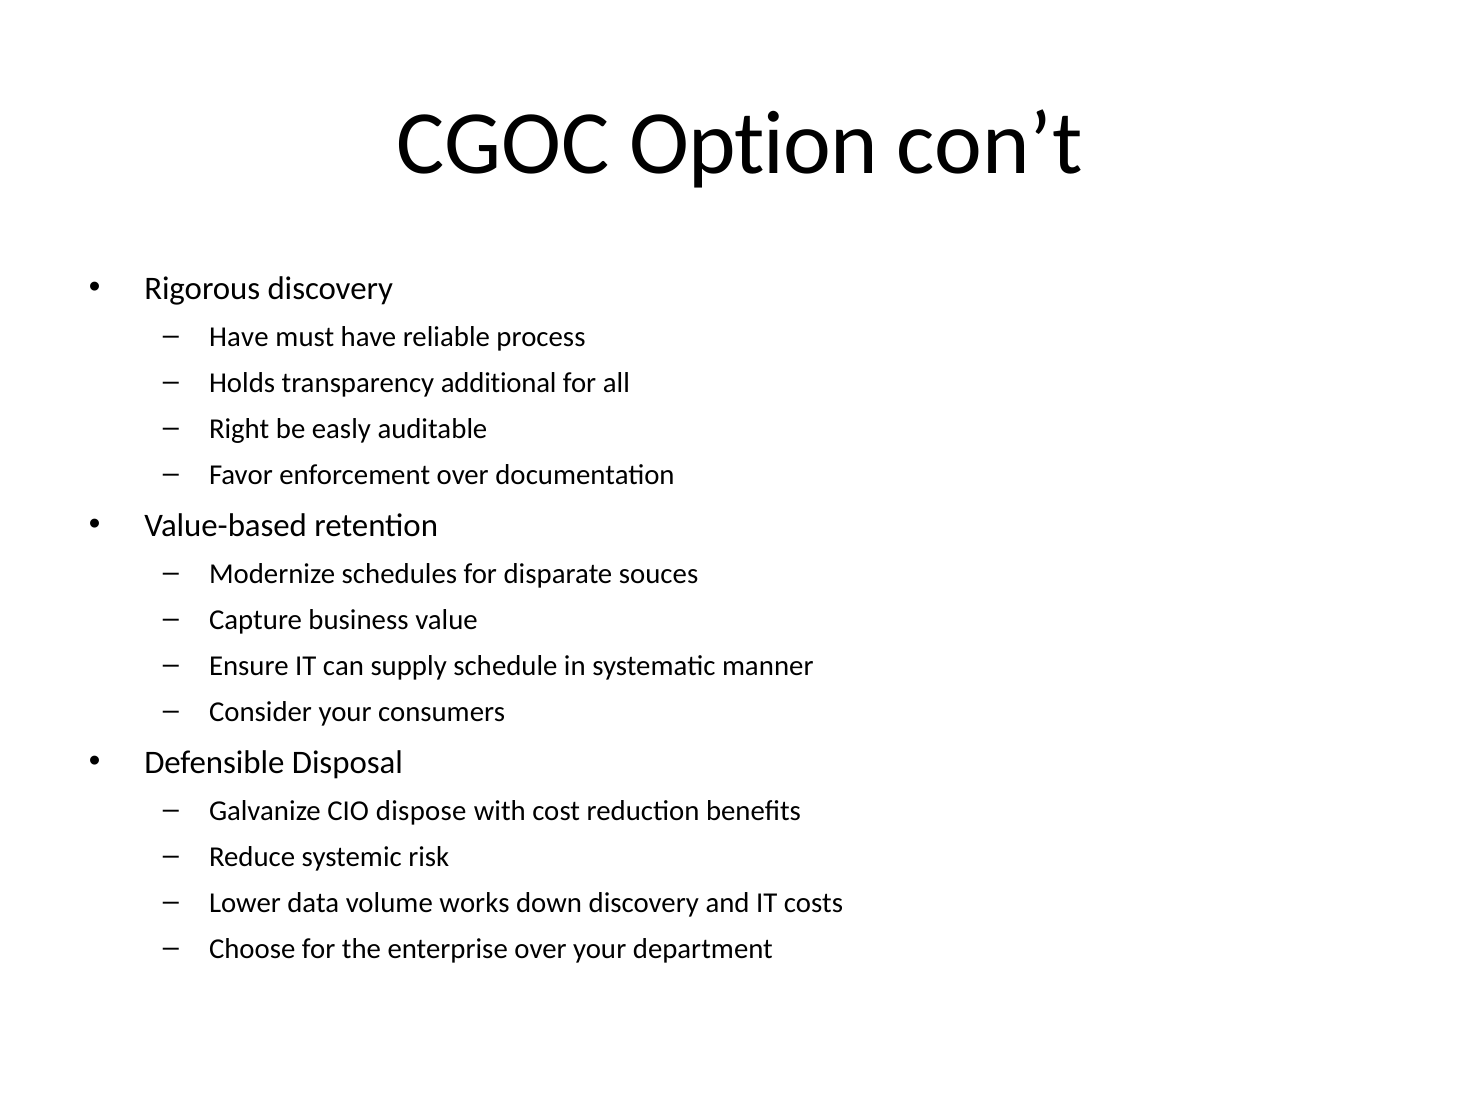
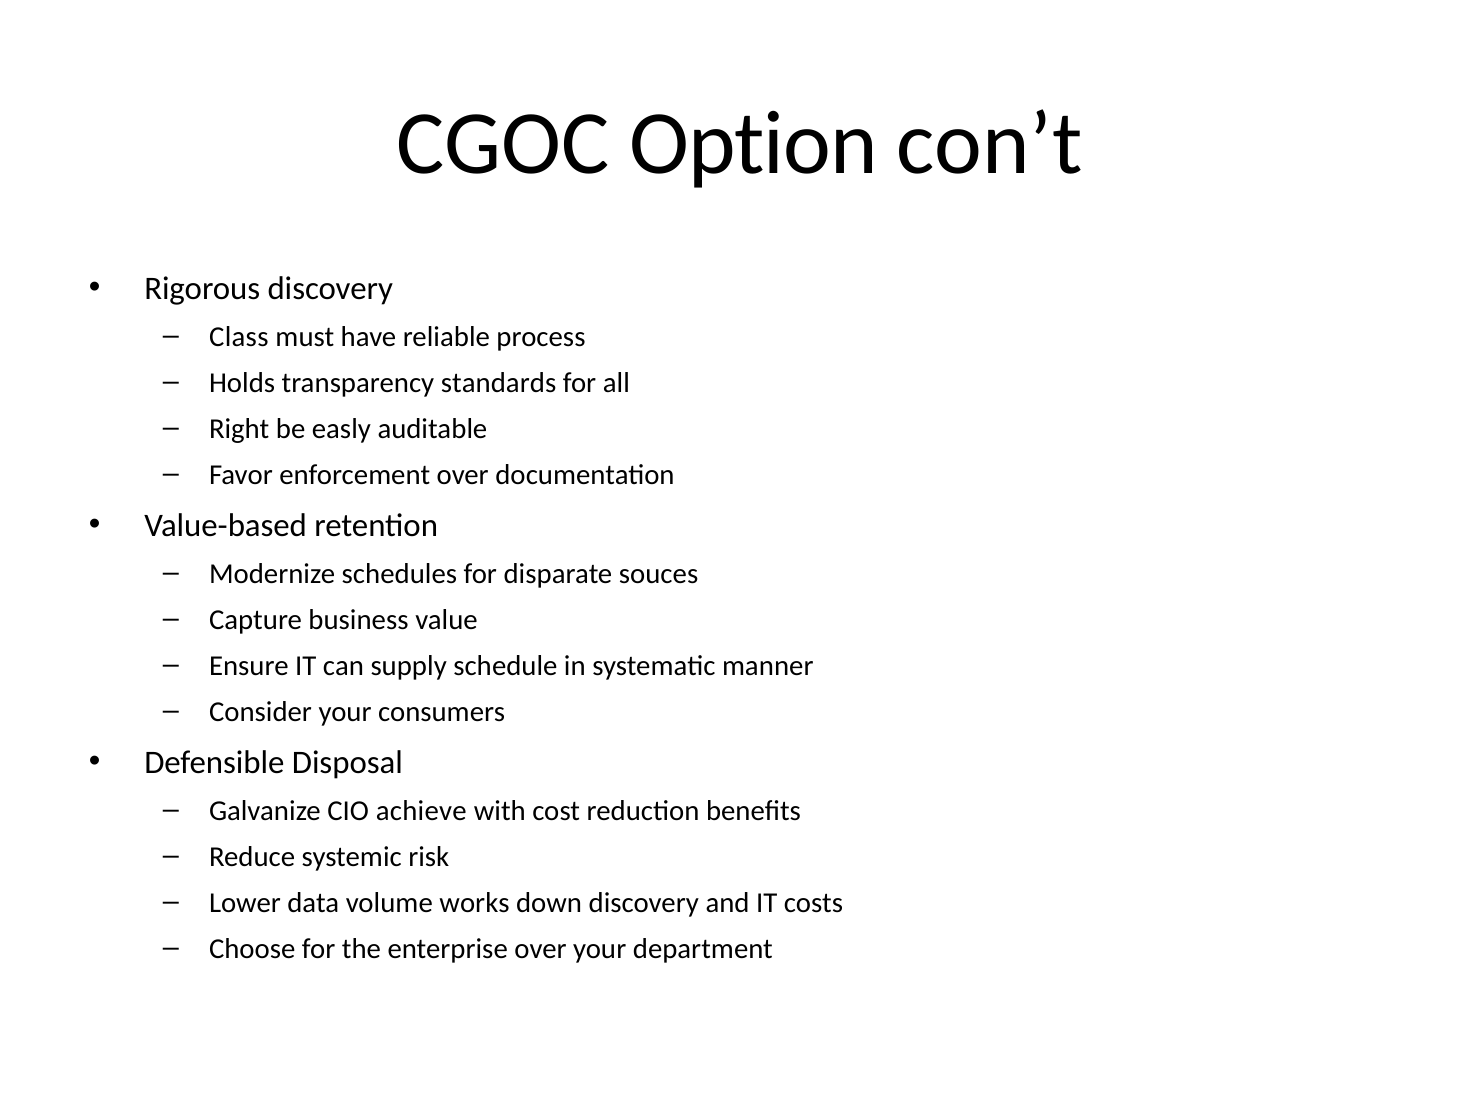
Have: Have -> Class (239, 337)
additional: additional -> standards (499, 383)
dispose: dispose -> achieve (421, 811)
